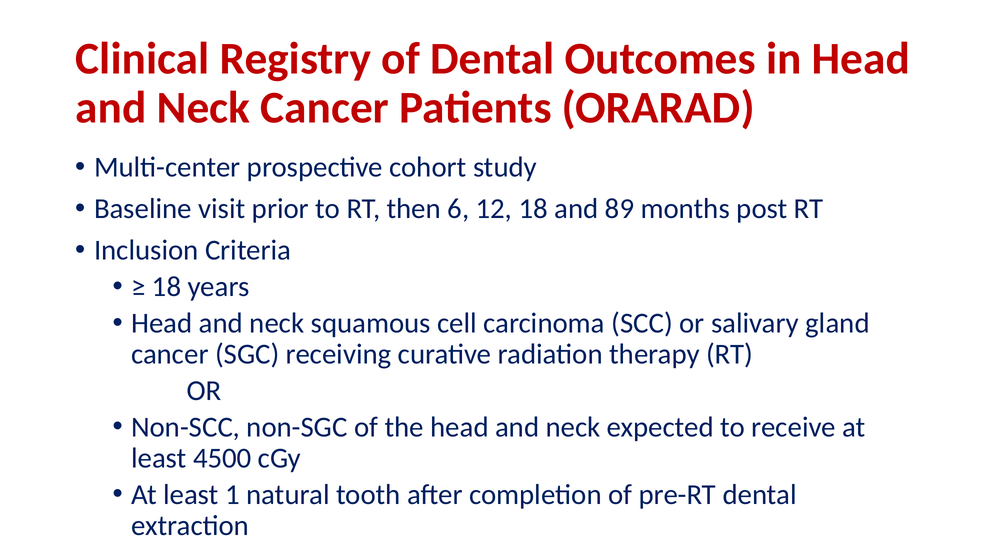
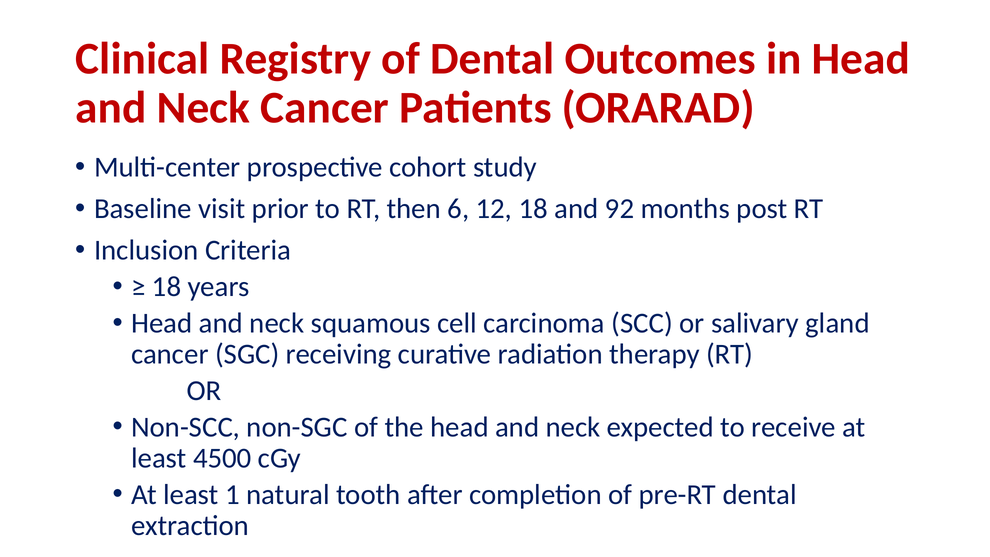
89: 89 -> 92 (620, 209)
